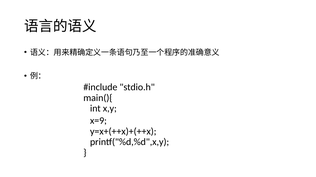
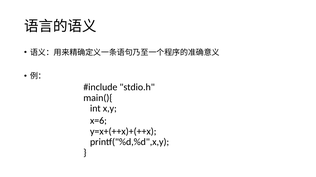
x=9: x=9 -> x=6 (98, 121)
